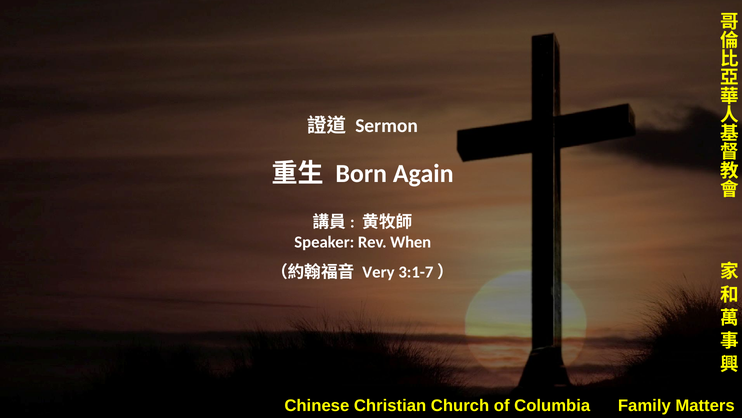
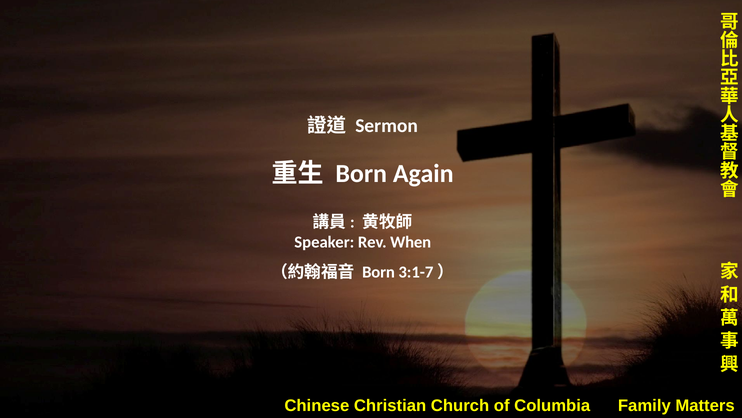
Very: Very -> Born (379, 272)
